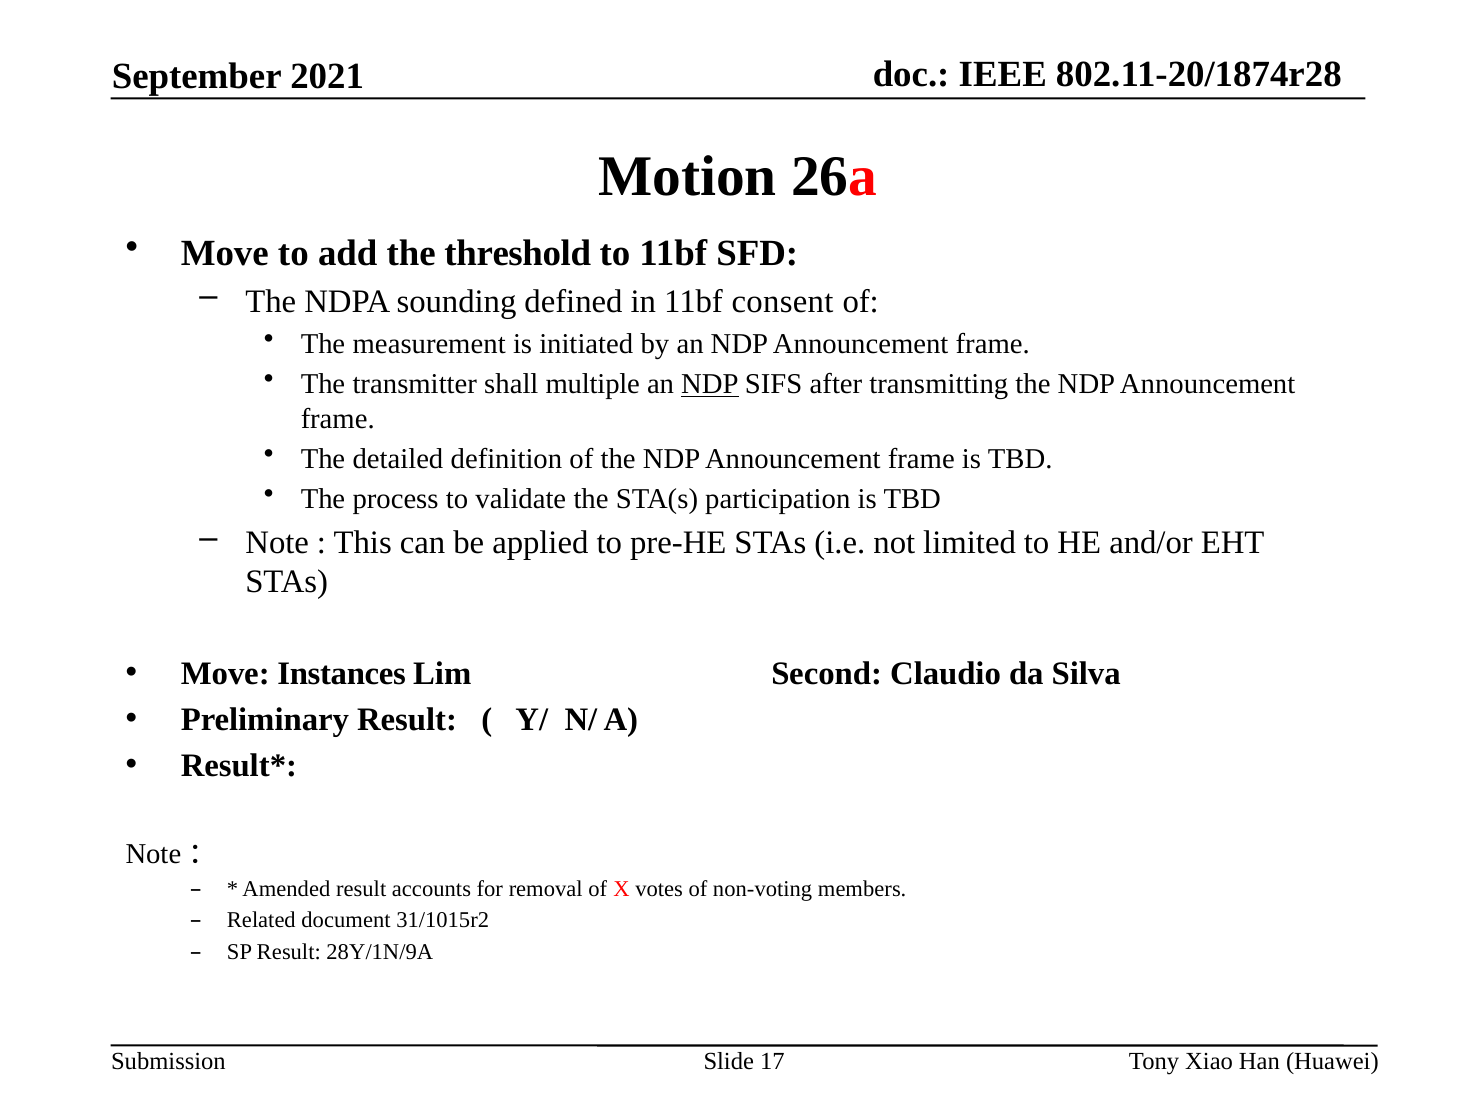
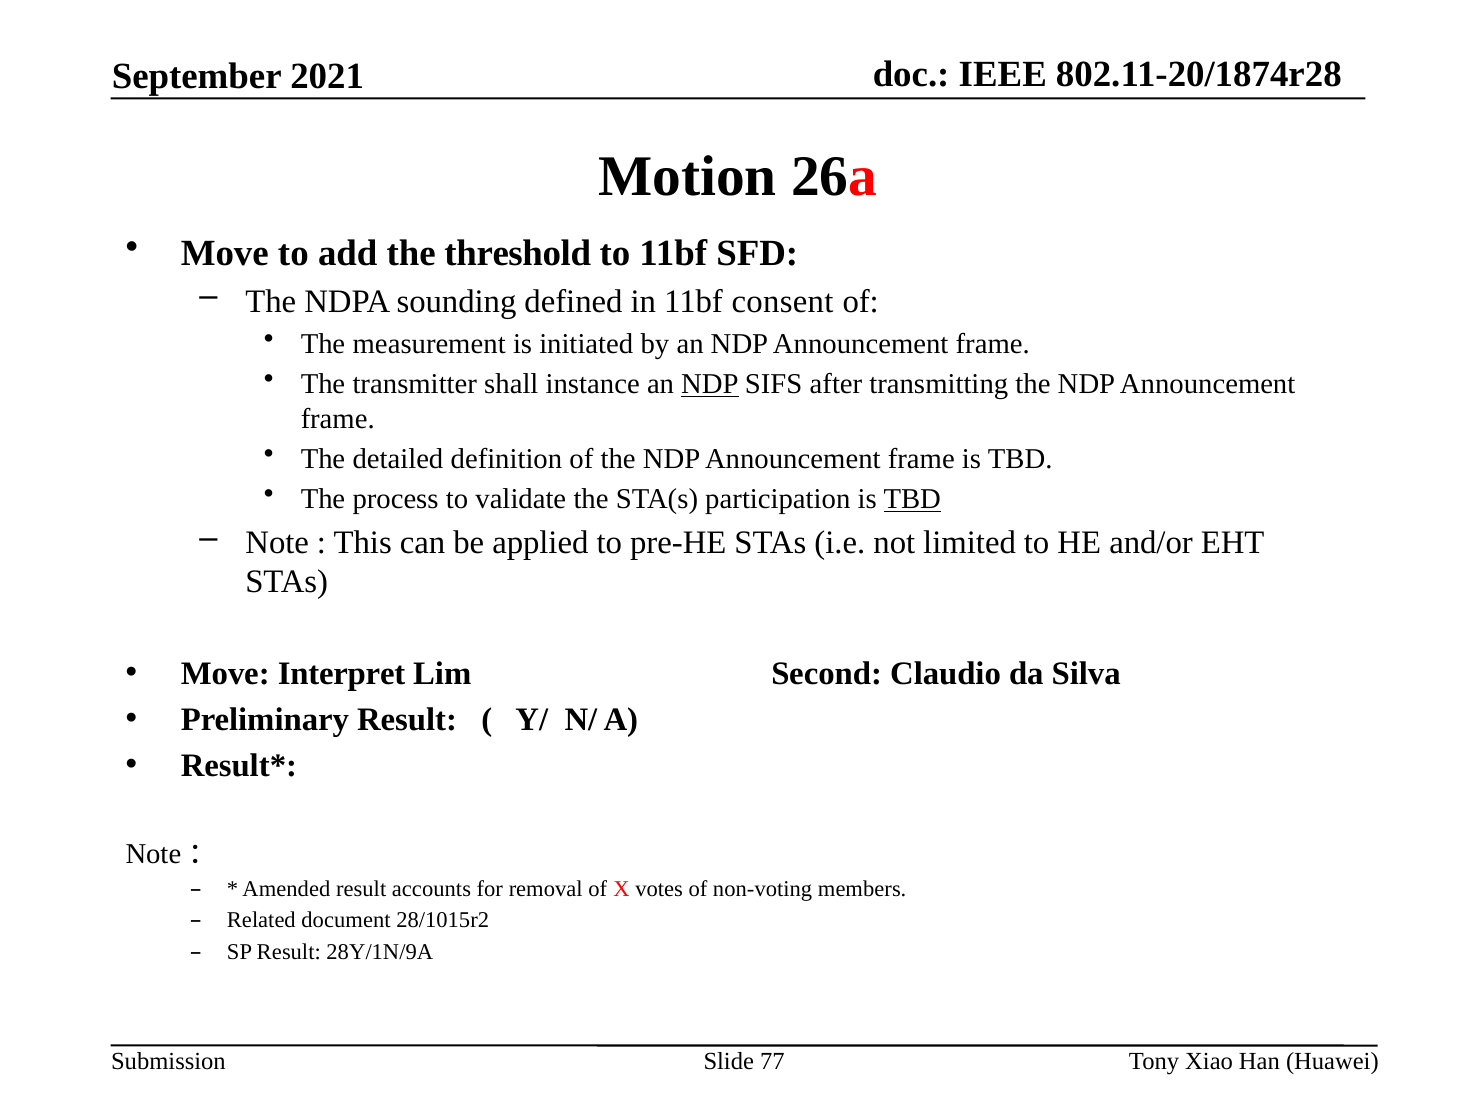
multiple: multiple -> instance (593, 384)
TBD underline: none -> present (912, 499)
Instances: Instances -> Interpret (342, 674)
31/1015r2: 31/1015r2 -> 28/1015r2 (443, 921)
17: 17 -> 77 (772, 1062)
